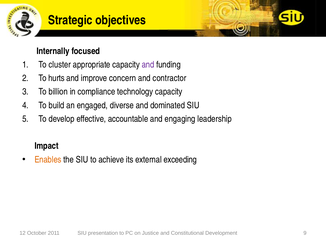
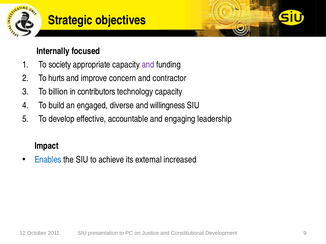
cluster: cluster -> society (60, 65)
compliance: compliance -> contributors (96, 92)
dominated: dominated -> willingness (168, 106)
Enables colour: orange -> blue (48, 160)
exceeding: exceeding -> increased (180, 160)
